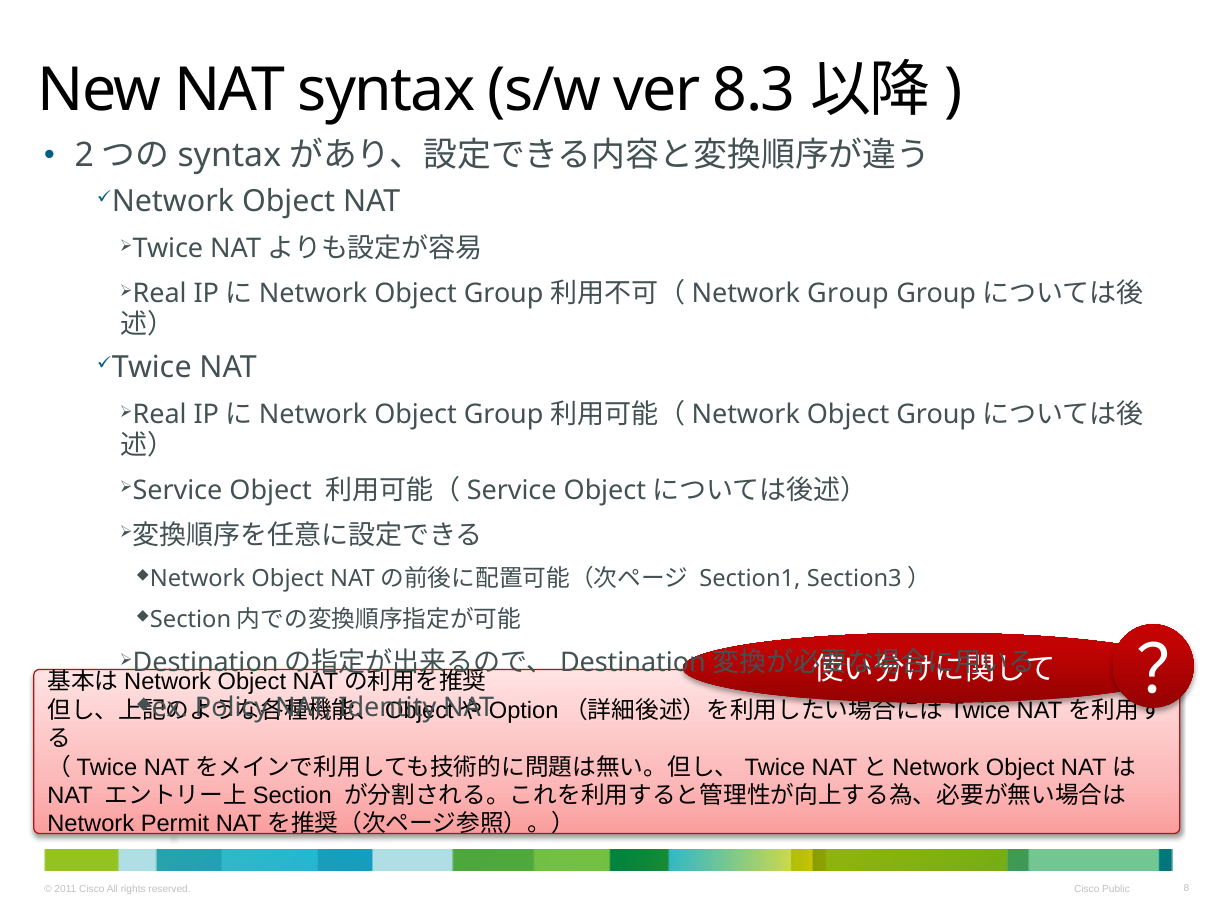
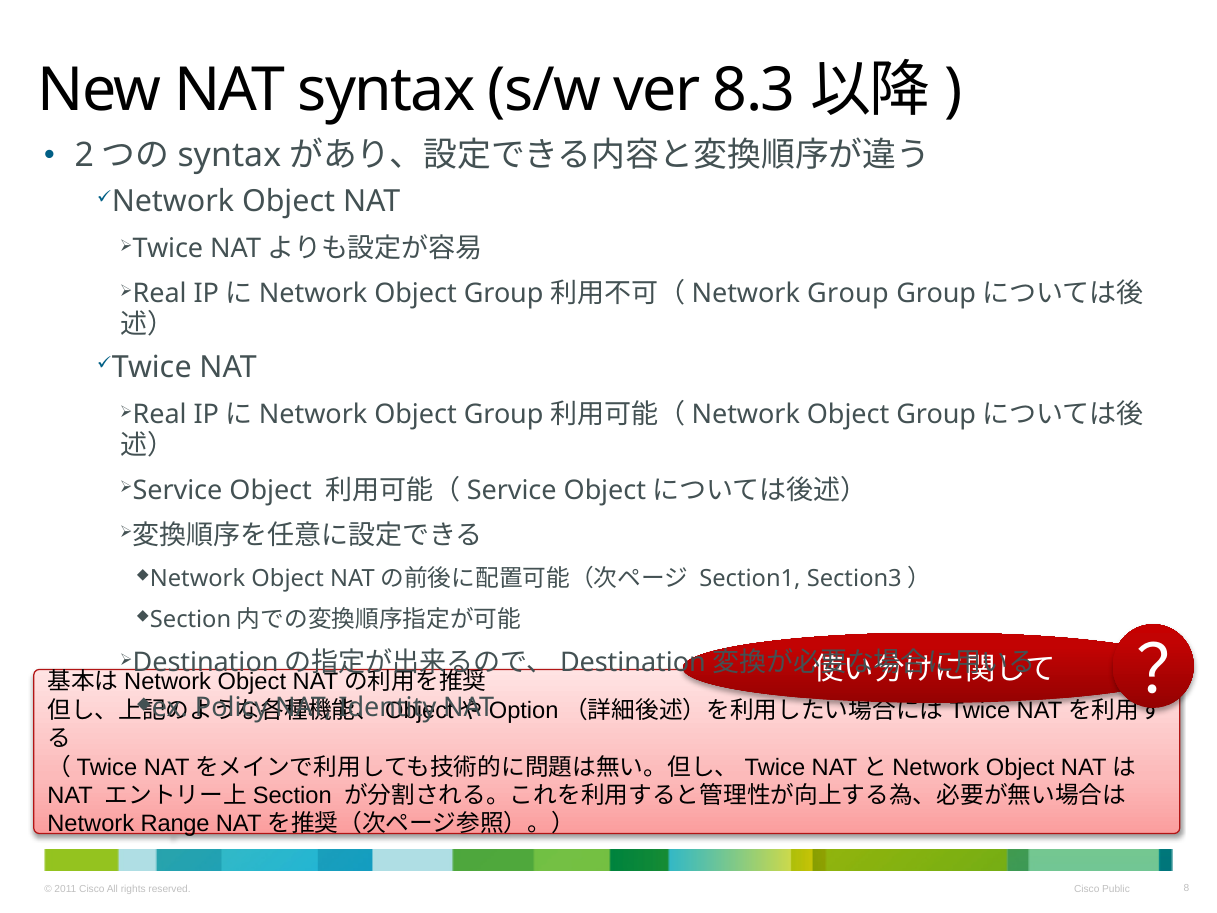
Permit: Permit -> Range (175, 824)
